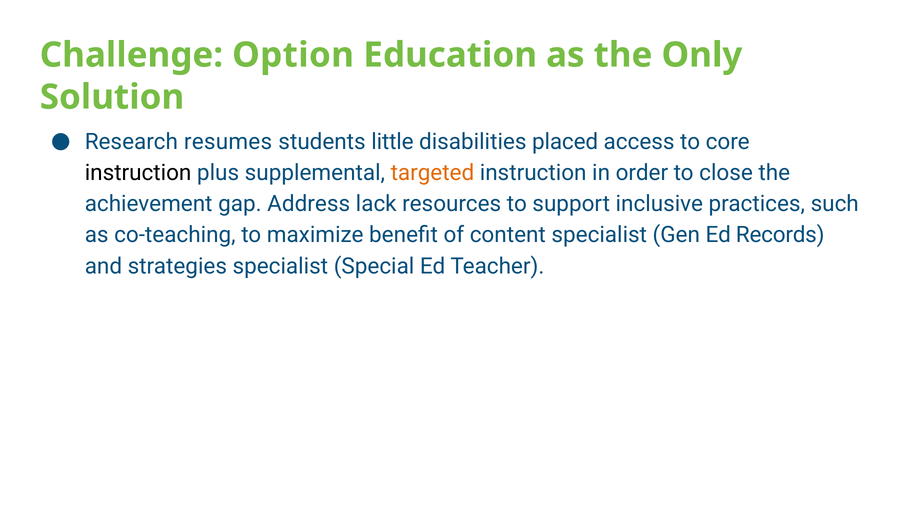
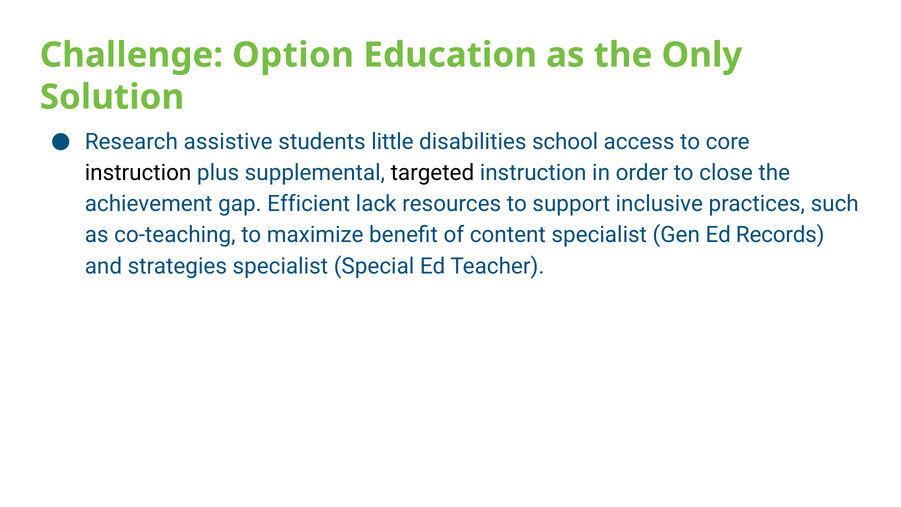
resumes: resumes -> assistive (228, 142)
placed: placed -> school (565, 142)
targeted colour: orange -> black (432, 173)
Address: Address -> Efficient (309, 204)
